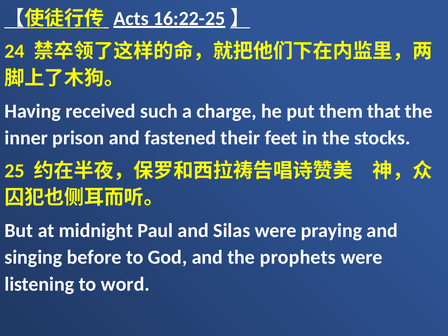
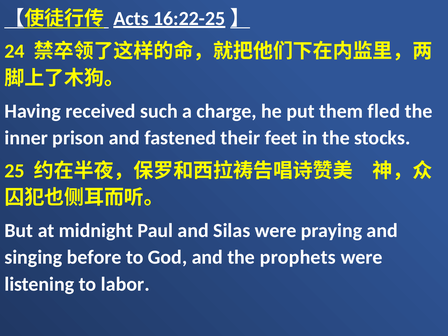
that: that -> fled (384, 111)
word: word -> labor (125, 284)
